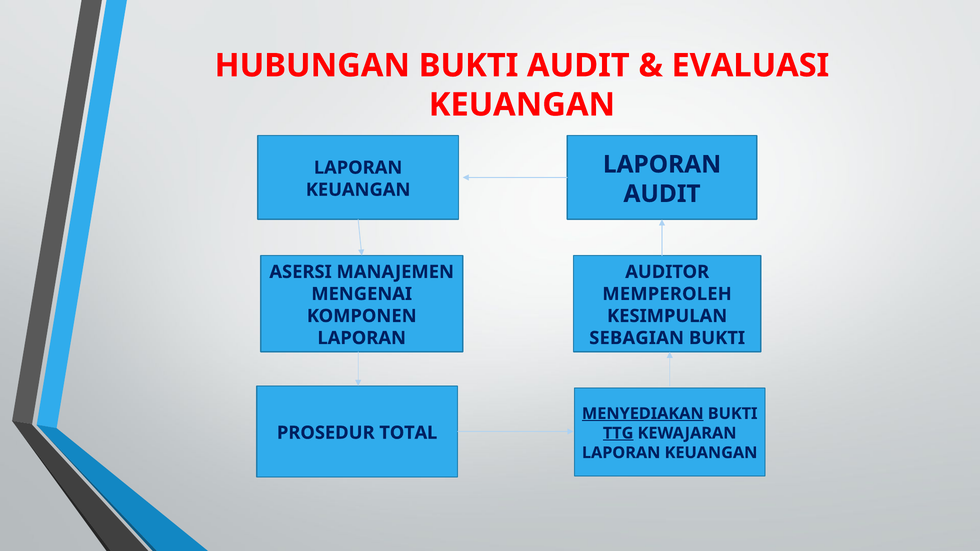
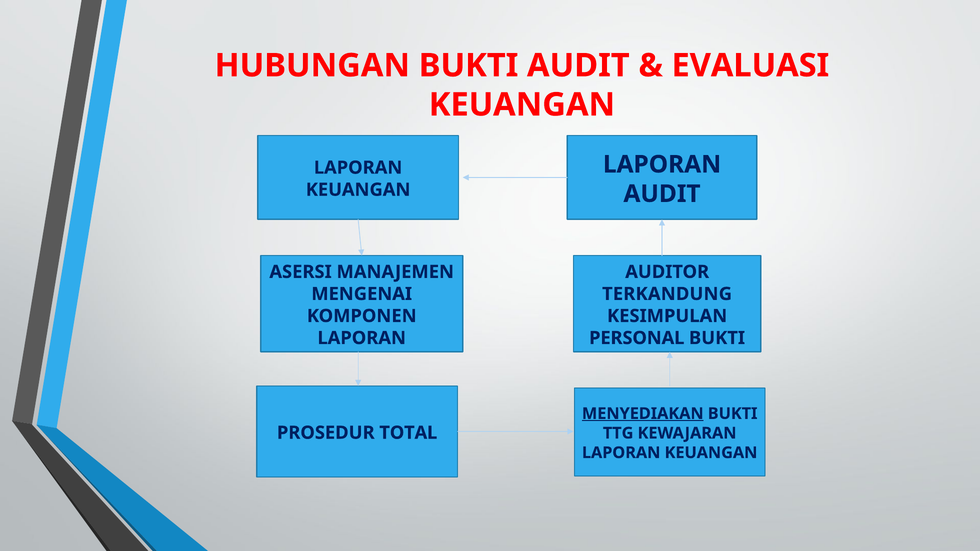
MEMPEROLEH: MEMPEROLEH -> TERKANDUNG (667, 294)
SEBAGIAN: SEBAGIAN -> PERSONAL (637, 338)
TTG underline: present -> none (618, 433)
